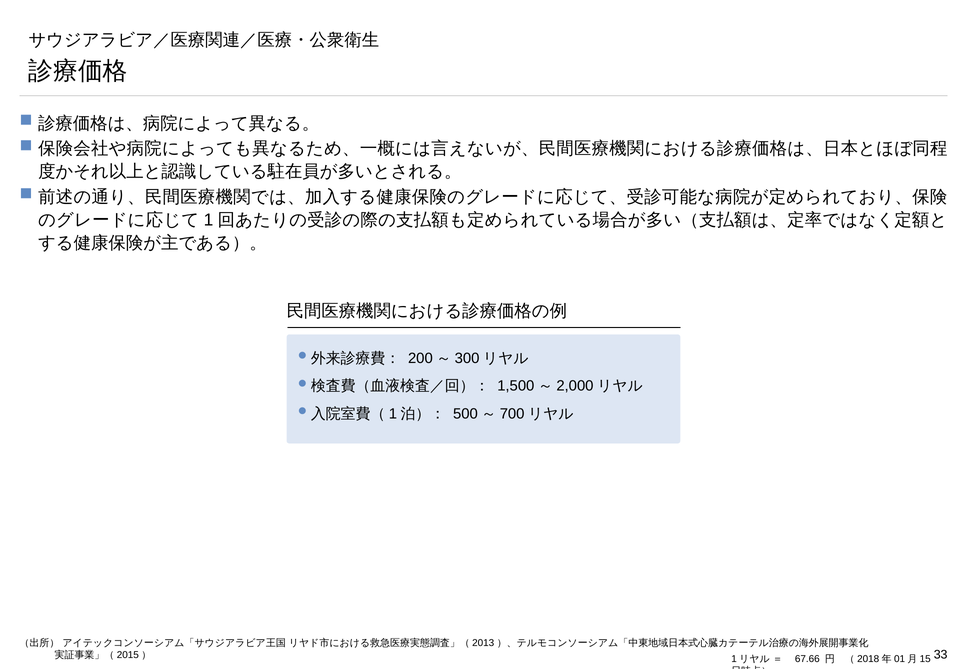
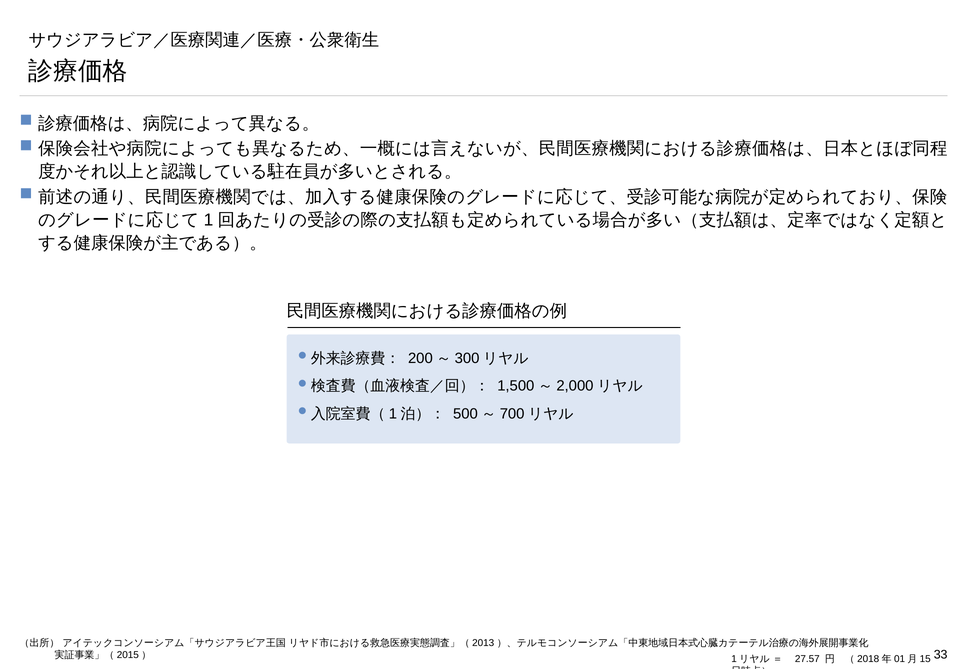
67.66: 67.66 -> 27.57 (807, 659)
